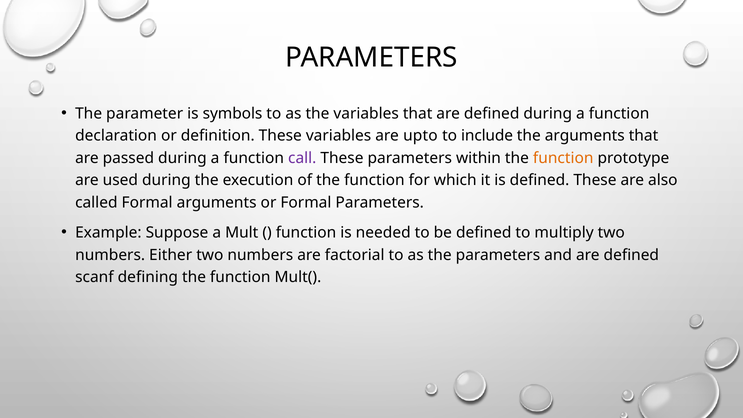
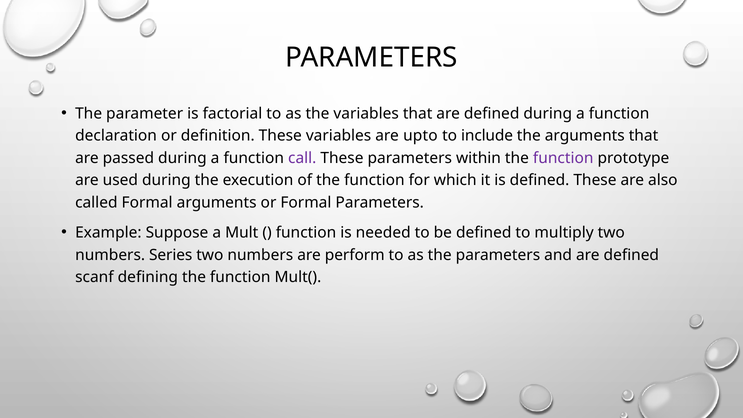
symbols: symbols -> factorial (232, 113)
function colour: orange -> purple (563, 158)
Either: Either -> Series (171, 255)
factorial: factorial -> perform (355, 255)
